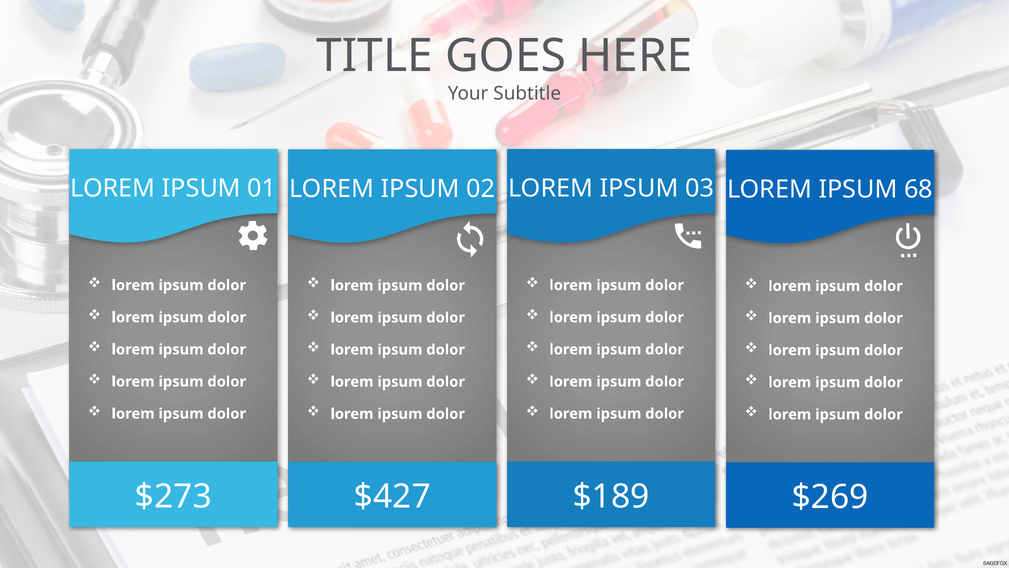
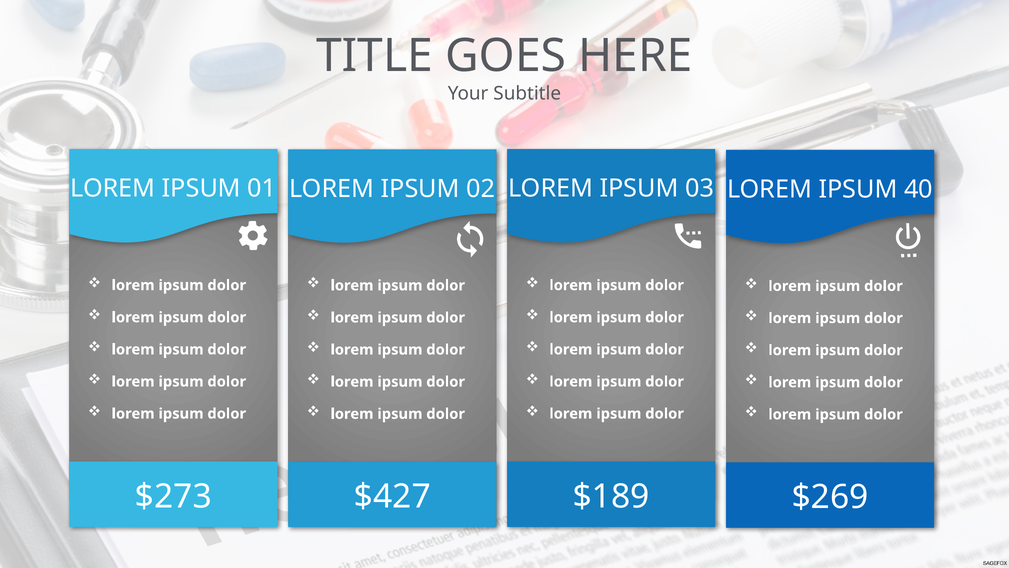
68: 68 -> 40 (919, 189)
